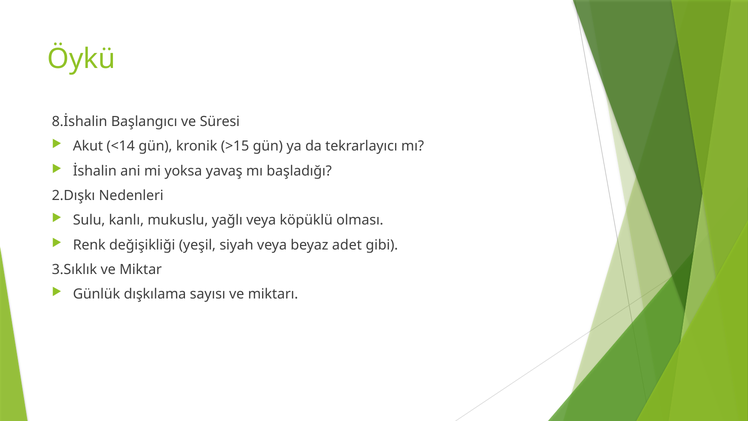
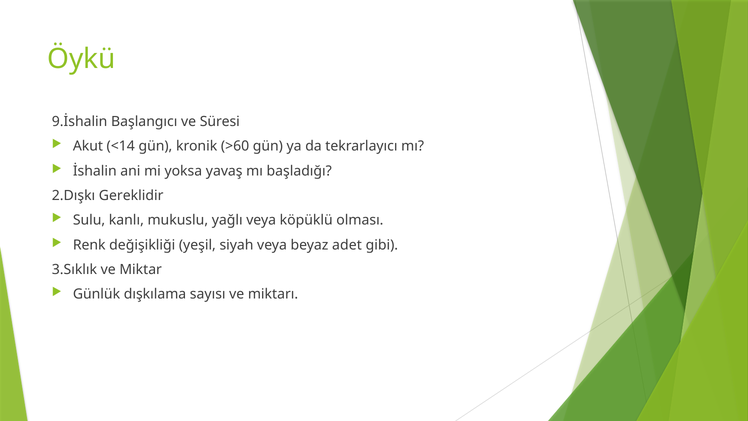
8.İshalin: 8.İshalin -> 9.İshalin (80, 122)
>15: >15 -> >60 (235, 146)
Nedenleri: Nedenleri -> Gereklidir (131, 195)
